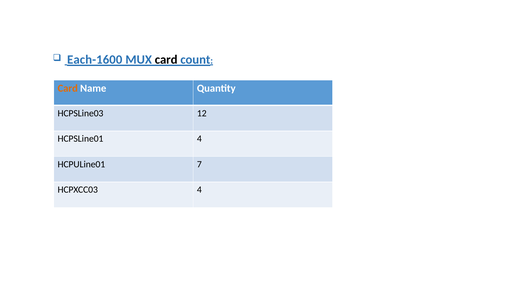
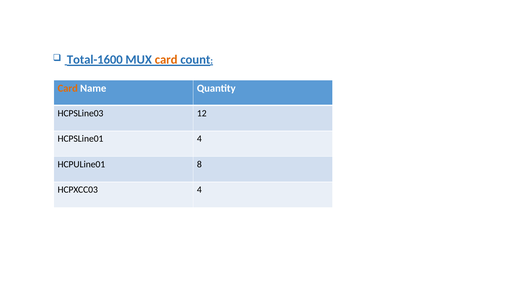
Each-1600: Each-1600 -> Total-1600 (95, 60)
card colour: black -> orange (166, 60)
7: 7 -> 8 (199, 164)
